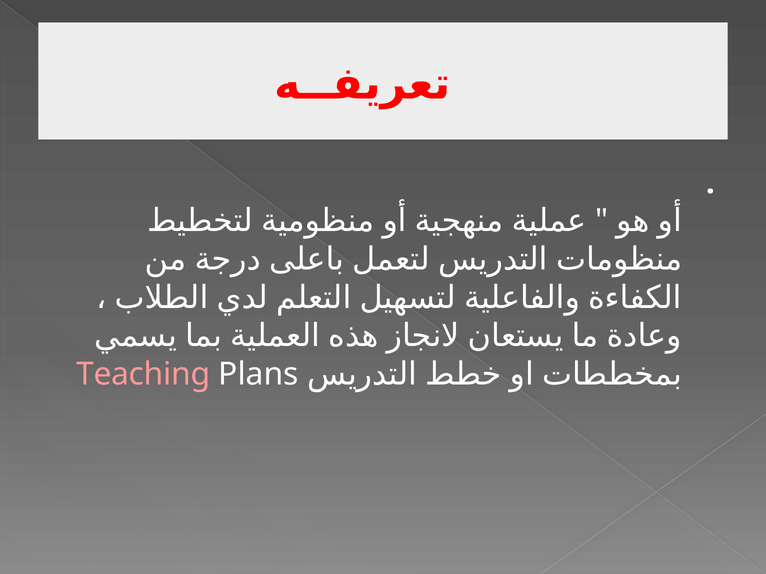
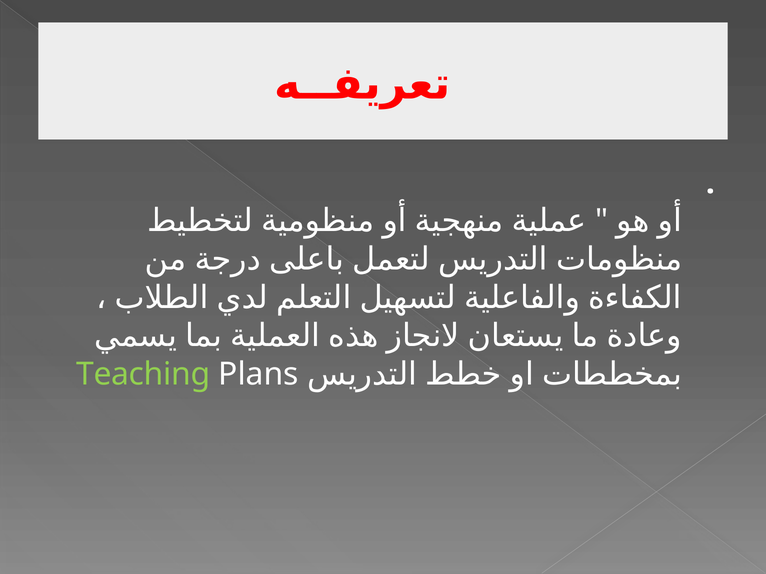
Teaching colour: pink -> light green (143, 374)
